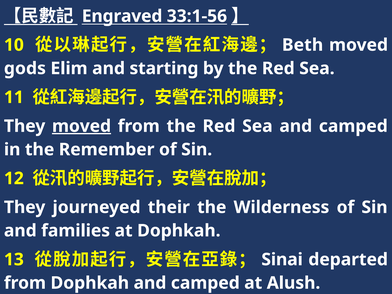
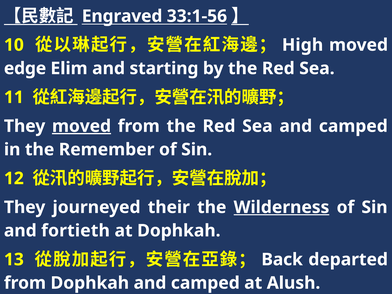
Beth: Beth -> High (303, 45)
gods: gods -> edge (25, 68)
Wilderness underline: none -> present (281, 207)
families: families -> fortieth (76, 231)
Sinai: Sinai -> Back (282, 260)
